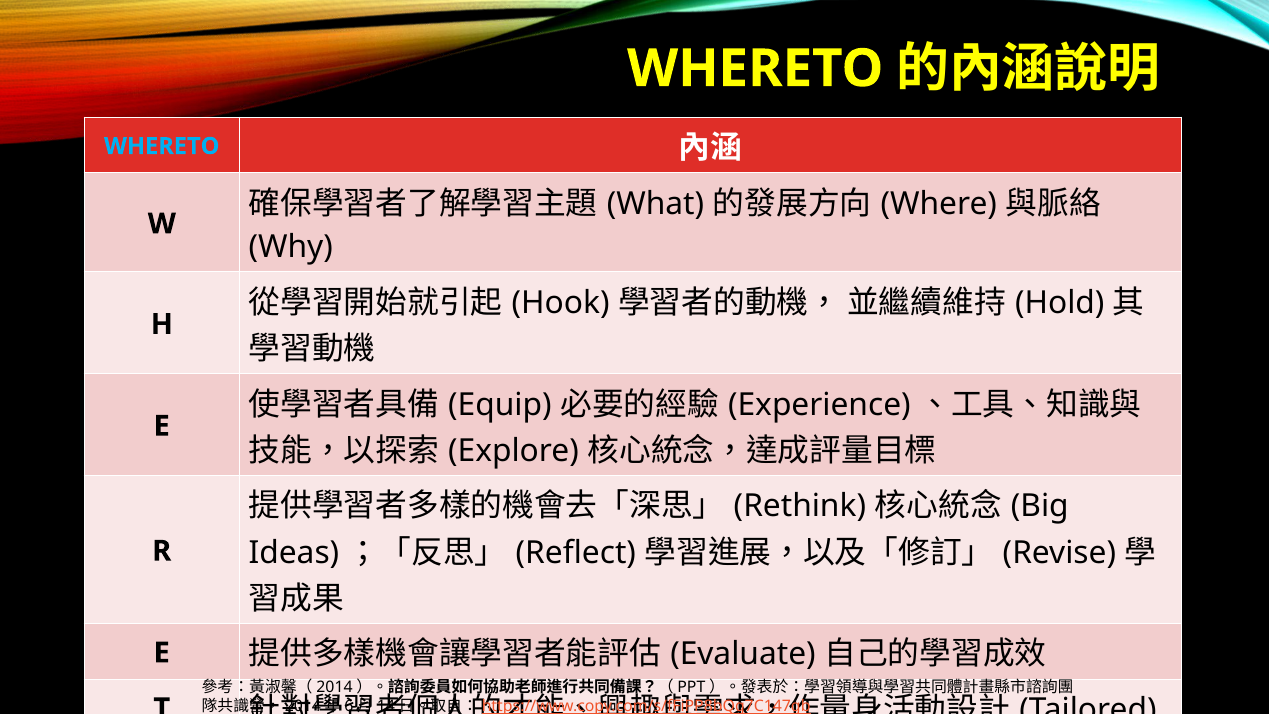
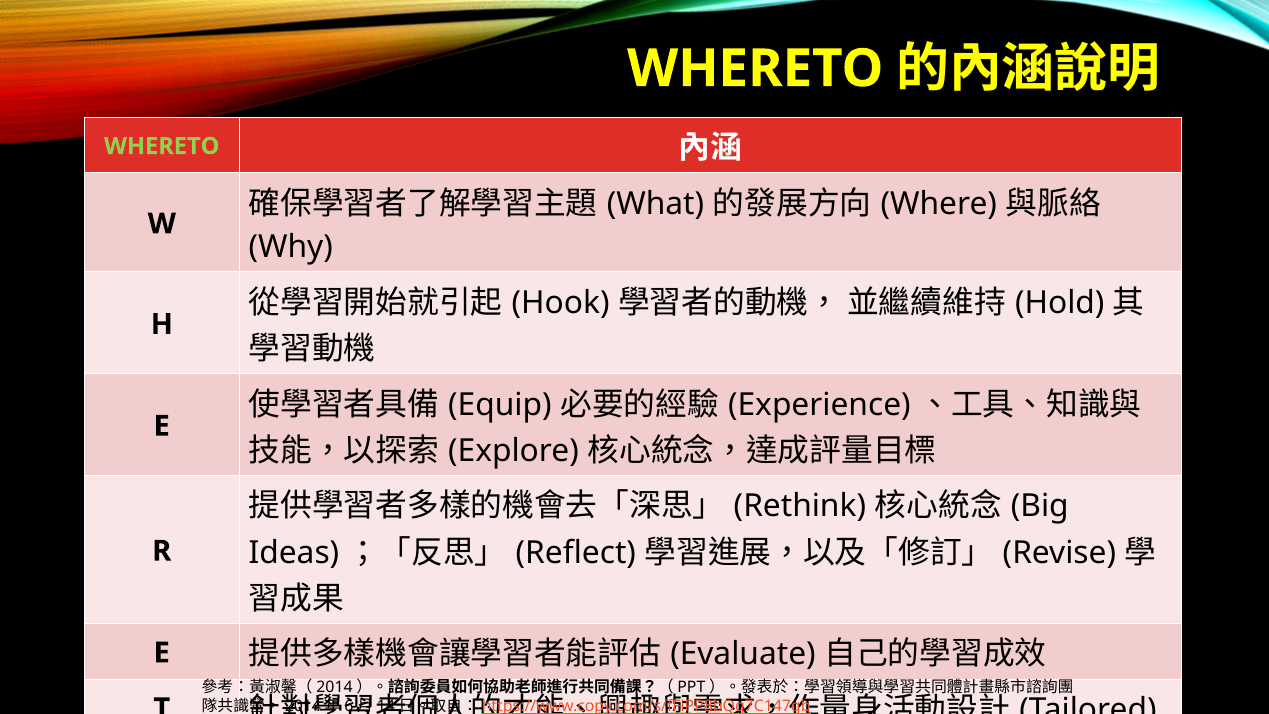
WHERETO colour: light blue -> light green (162, 146)
